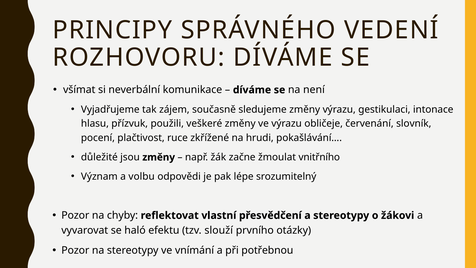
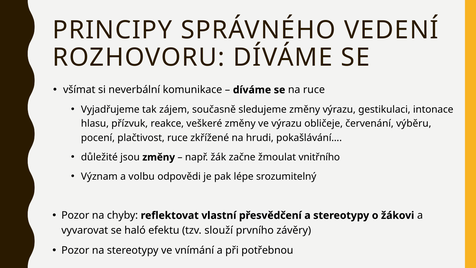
na není: není -> ruce (314, 90)
použili: použili -> reakce (167, 124)
slovník: slovník -> výběru (414, 124)
otázky: otázky -> závěry (294, 230)
